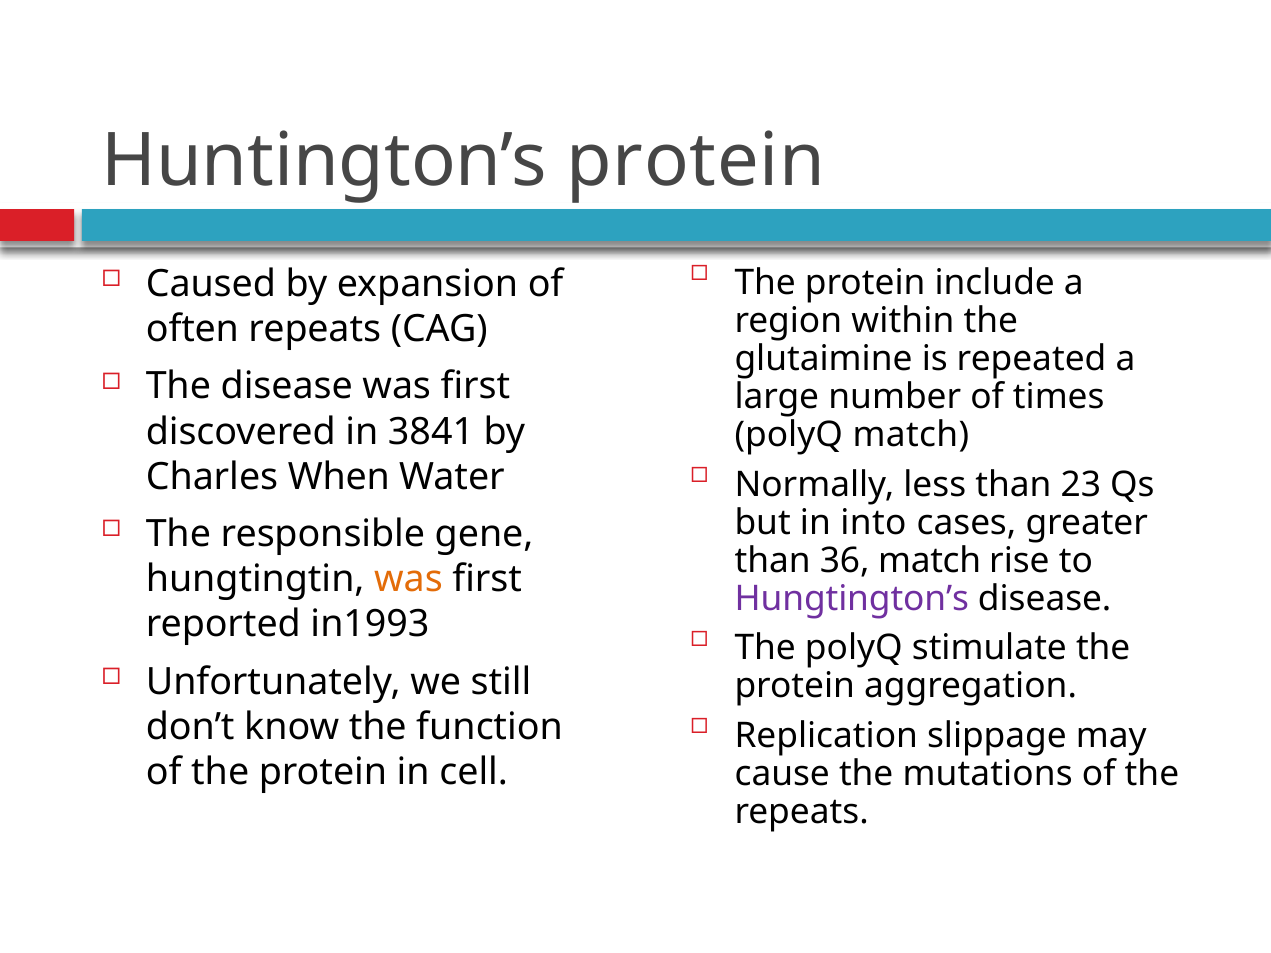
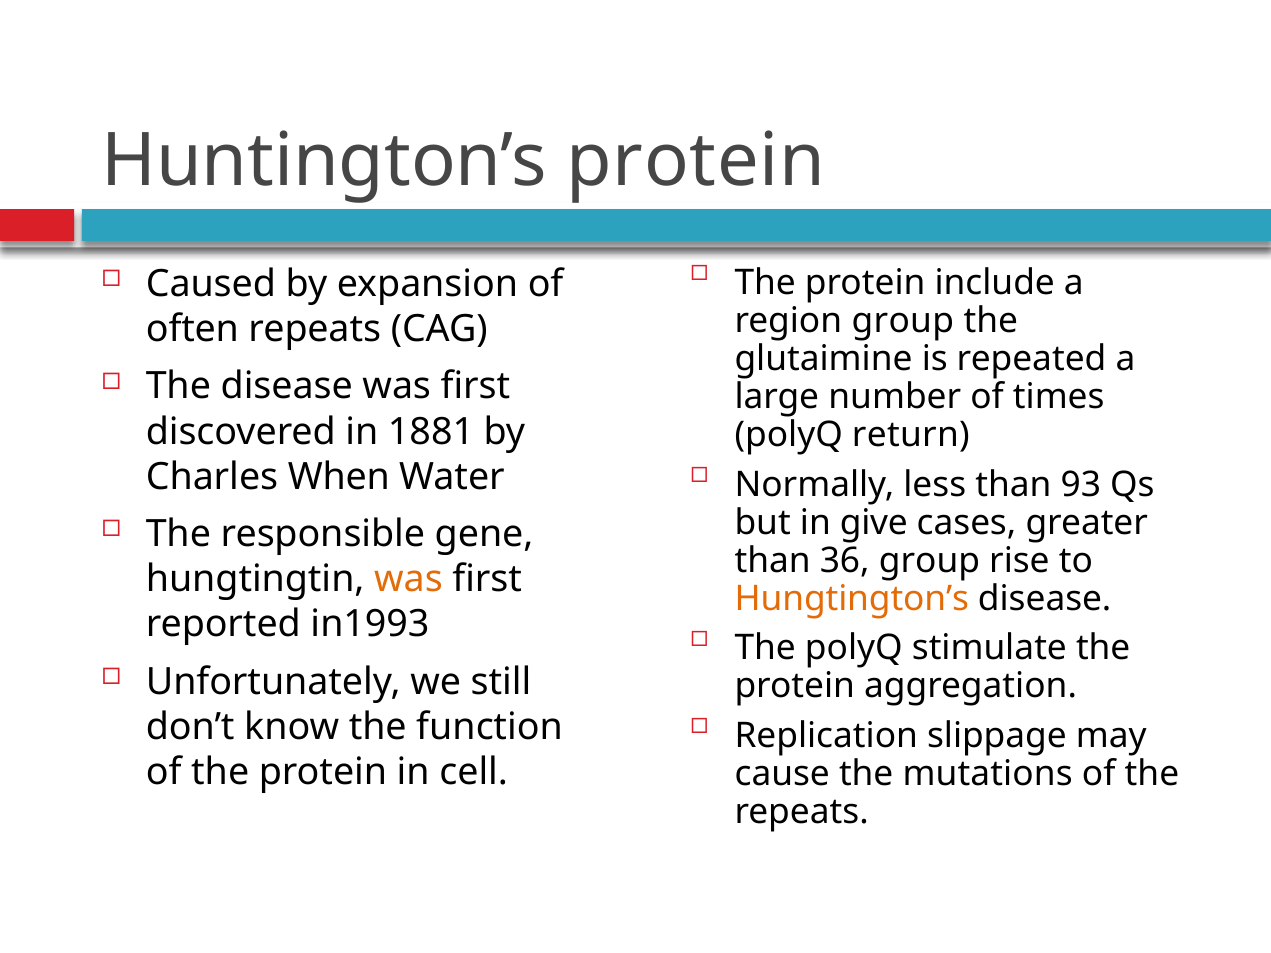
region within: within -> group (903, 321)
3841: 3841 -> 1881 (431, 432)
polyQ match: match -> return (911, 435)
23: 23 -> 93 (1081, 485)
into: into -> give (874, 523)
36 match: match -> group (929, 561)
Hungtington’s colour: purple -> orange (852, 599)
